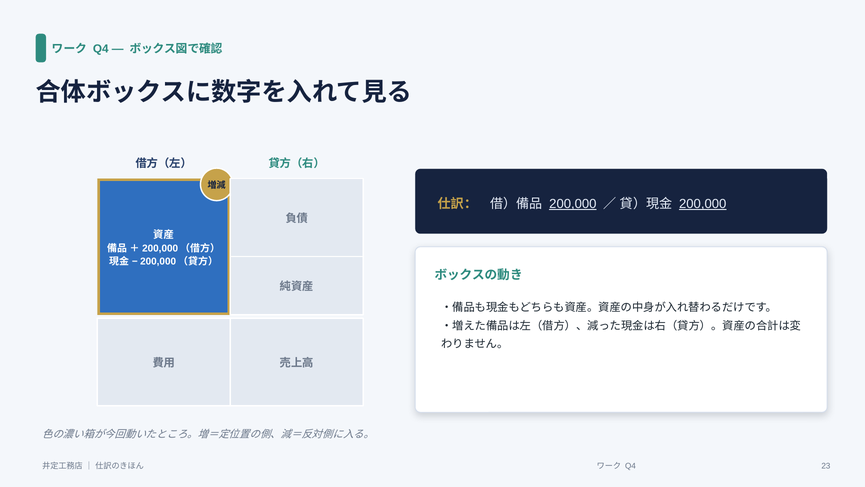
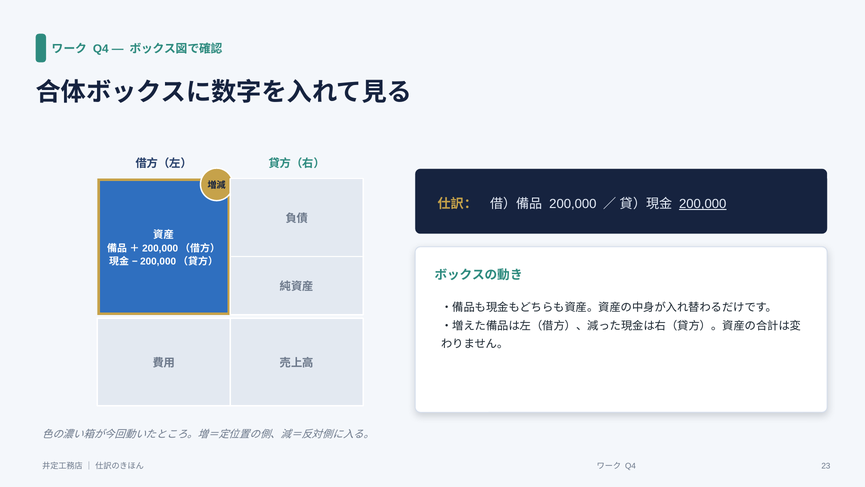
200,000 underline: present -> none (573, 204)
